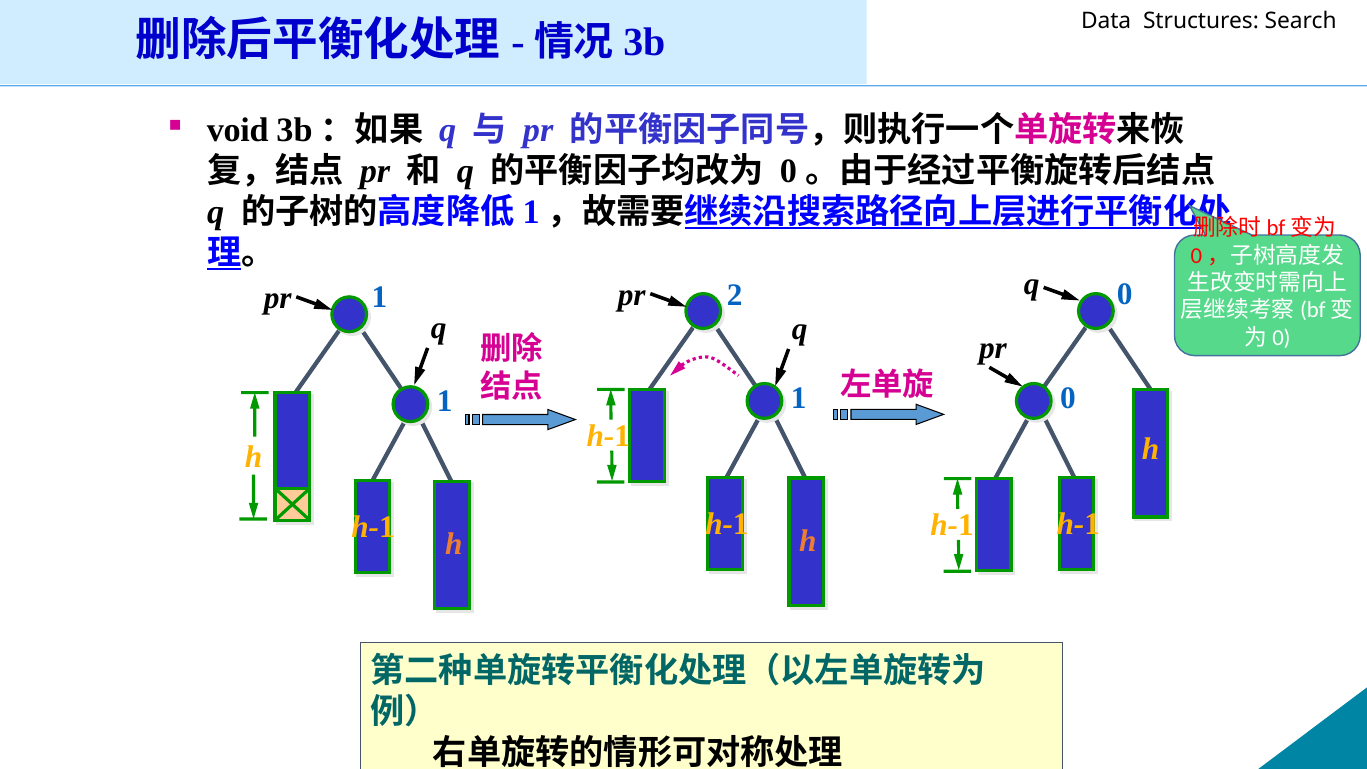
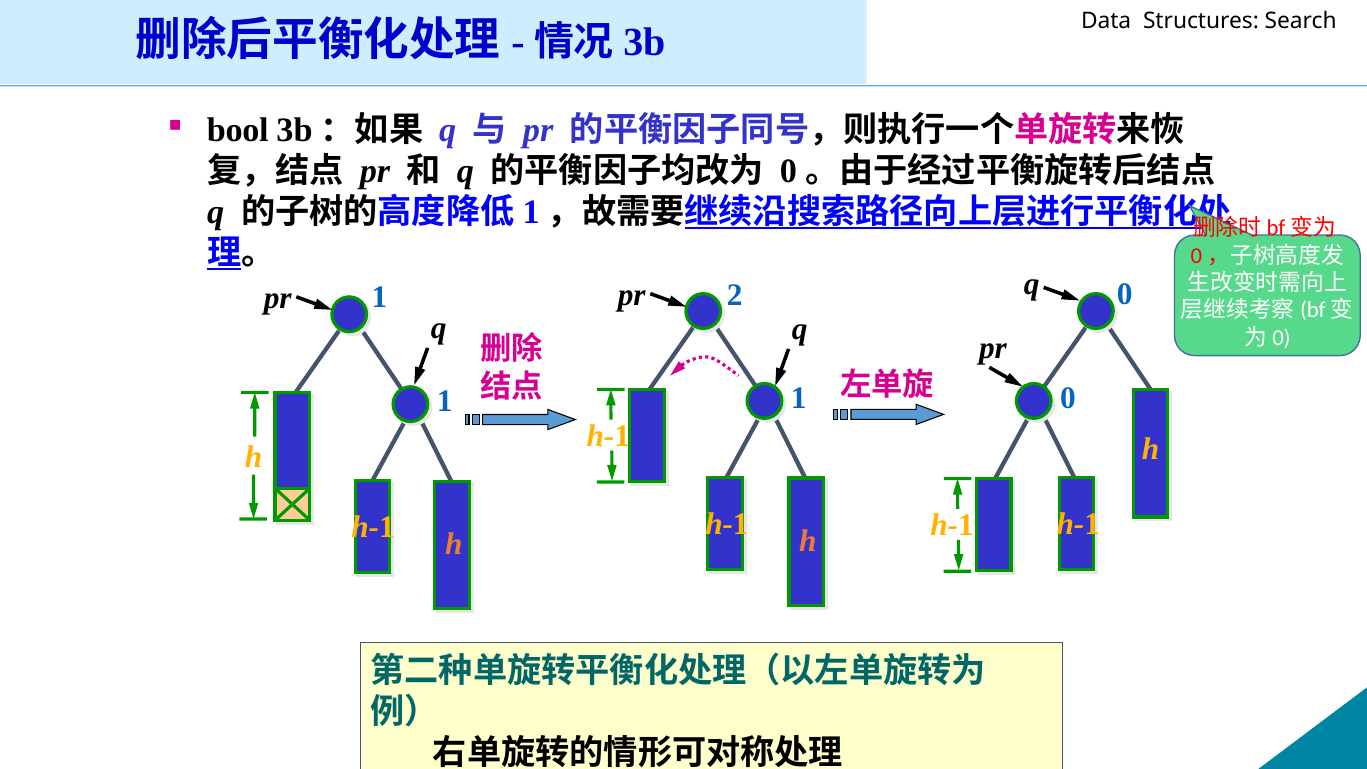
void: void -> bool (238, 130)
